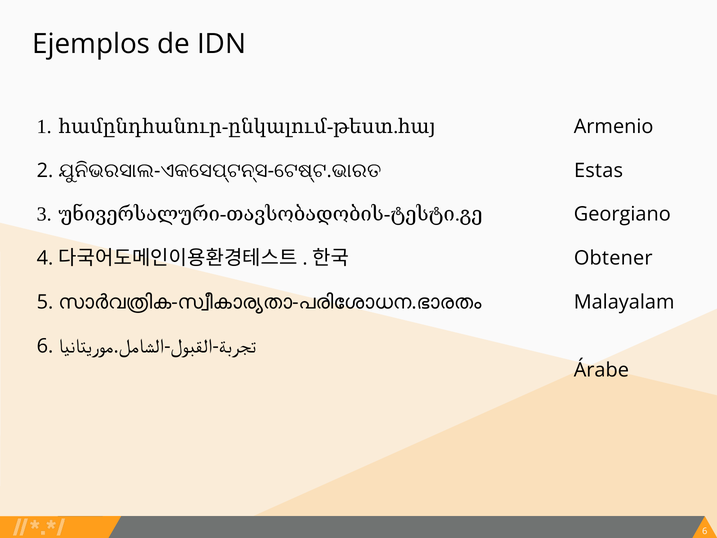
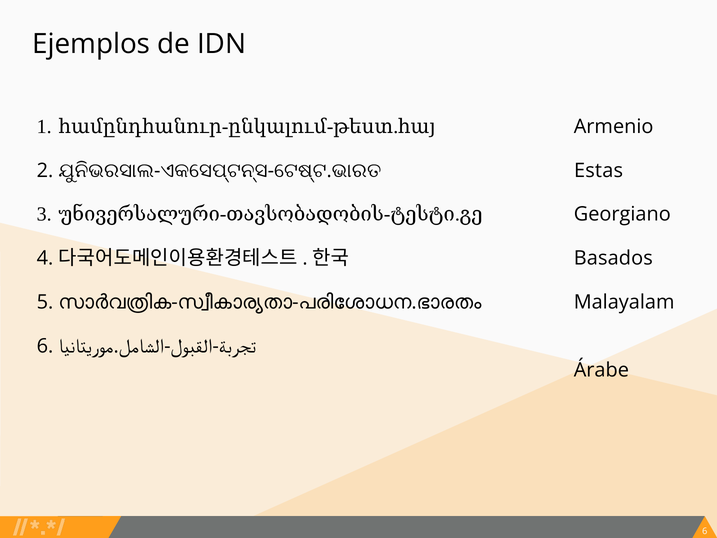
Obtener: Obtener -> Basados (613, 258)
